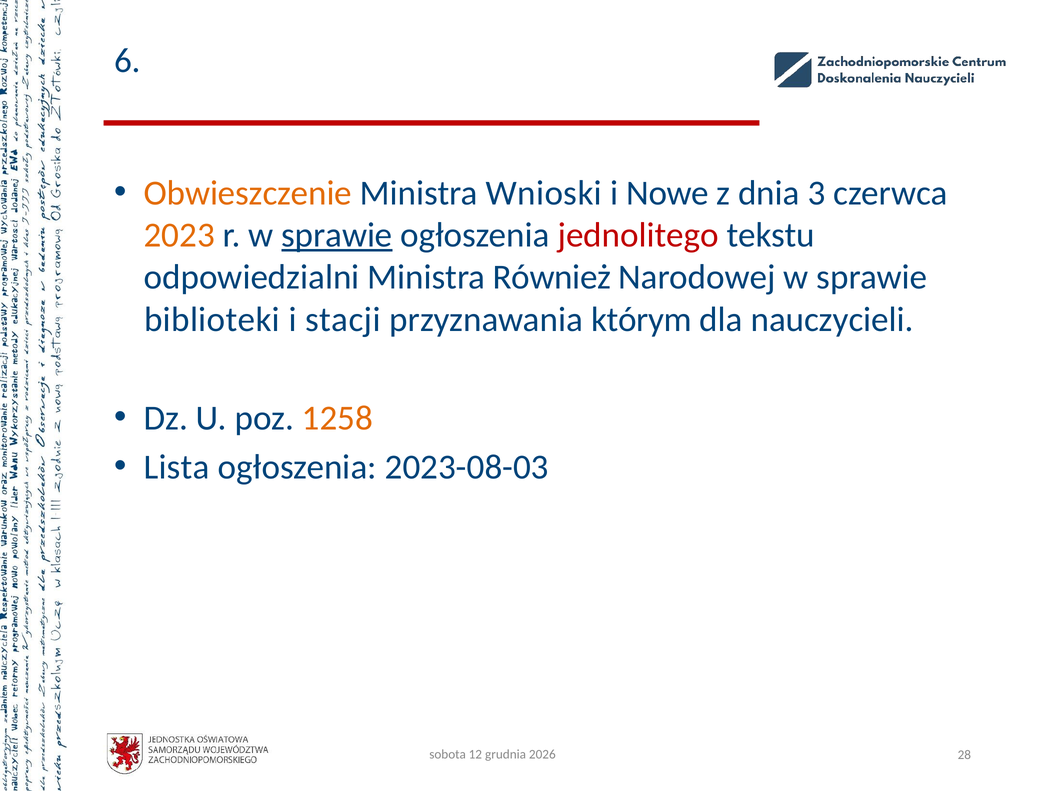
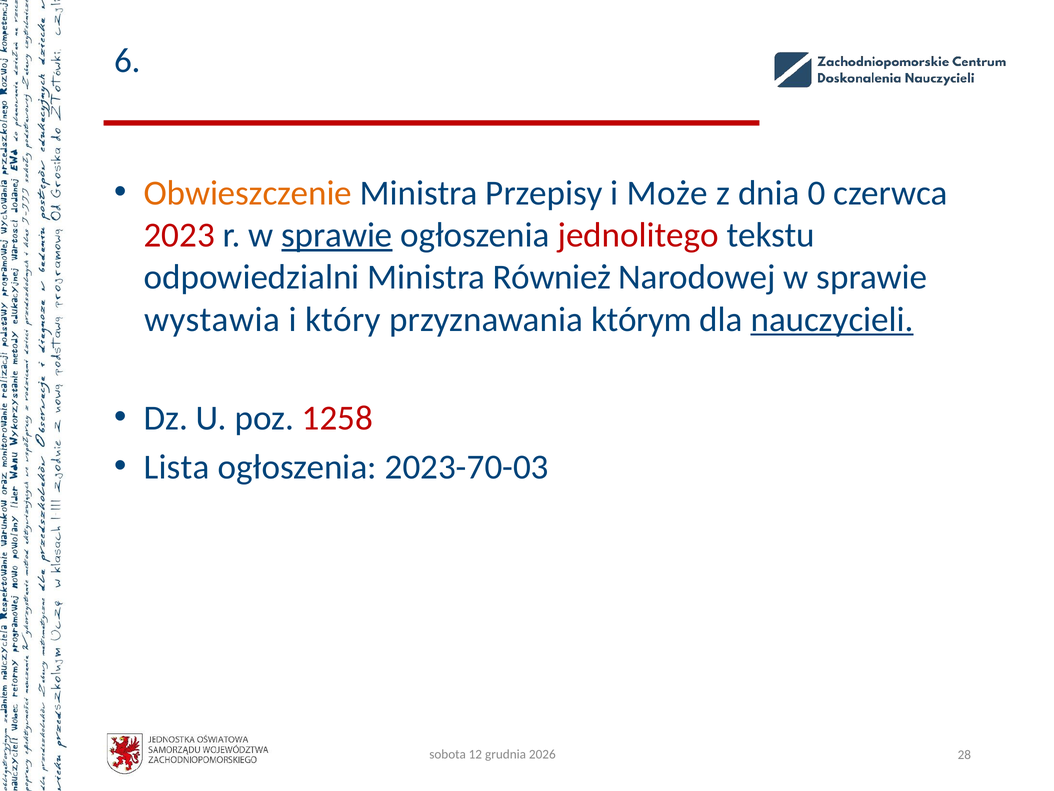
Wnioski: Wnioski -> Przepisy (544, 193)
Nowe: Nowe -> Może (667, 193)
3: 3 -> 0 (817, 193)
2023 colour: orange -> red (179, 235)
biblioteki: biblioteki -> wystawia (212, 319)
stacji: stacji -> który (343, 319)
nauczycieli underline: none -> present (832, 319)
1258 colour: orange -> red (337, 418)
2023-08-03: 2023-08-03 -> 2023-70-03 (467, 467)
